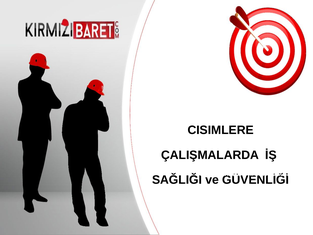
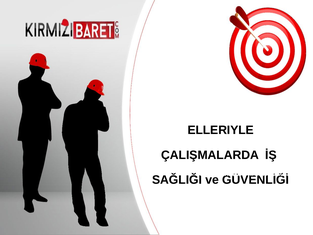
CISIMLERE: CISIMLERE -> ELLERIYLE (221, 130)
